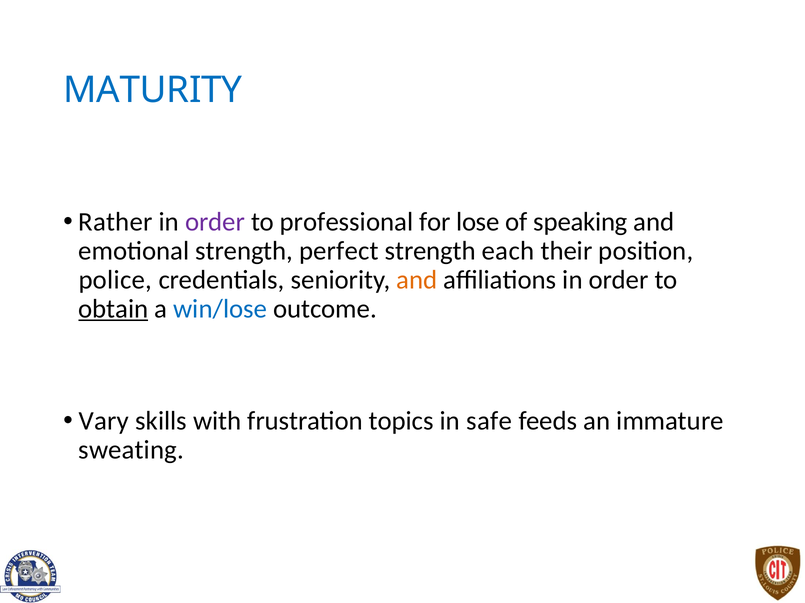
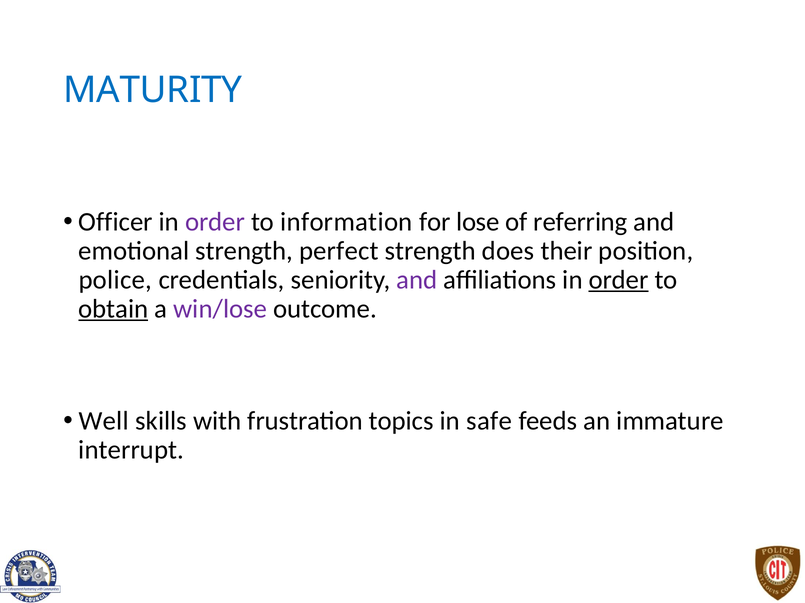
Rather: Rather -> Officer (116, 222)
professional: professional -> information (346, 222)
speaking: speaking -> referring (580, 222)
each: each -> does (508, 251)
and colour: orange -> purple (417, 280)
order underline: none -> present (619, 280)
win/lose colour: blue -> purple (220, 309)
Vary: Vary -> Well (104, 421)
sweating: sweating -> interrupt (131, 450)
